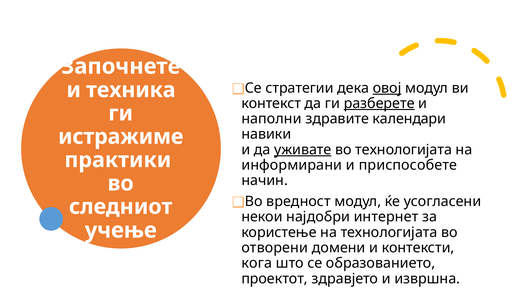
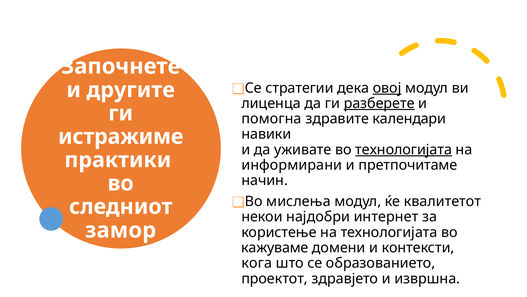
техника: техника -> другите (131, 90)
контекст: контекст -> лиценца (271, 103)
наполни: наполни -> помогна (271, 119)
уживате underline: present -> none (303, 149)
технологијата underline: none -> present (404, 149)
приспособете: приспособете -> претпочитаме (408, 165)
вредност: вредност -> мислења (298, 201)
усогласени: усогласени -> квалитетот (442, 201)
учење: учење -> замор (121, 230)
отворени: отворени -> кажуваме (275, 247)
